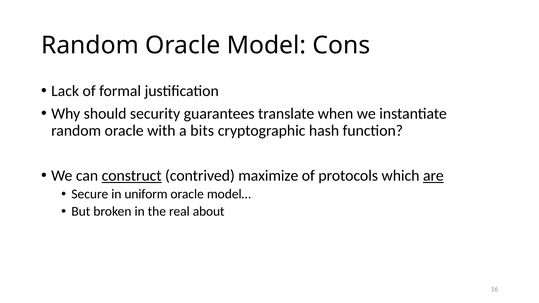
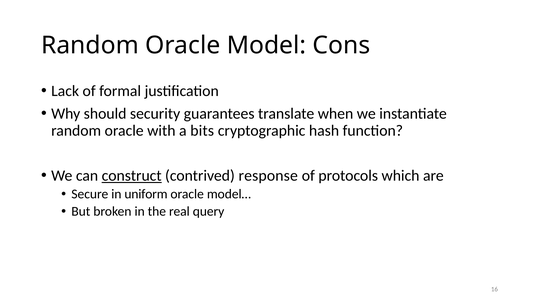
maximize: maximize -> response (268, 176)
are underline: present -> none (433, 176)
about: about -> query (209, 212)
